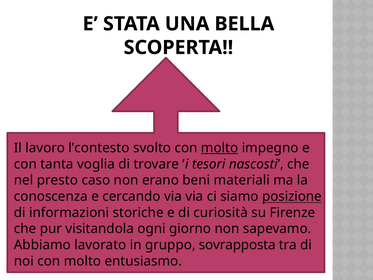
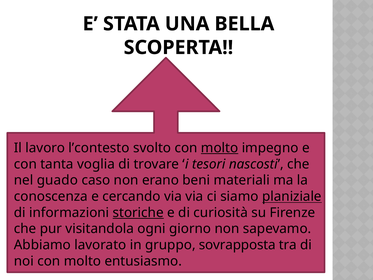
presto: presto -> guado (57, 180)
posizione: posizione -> planiziale (292, 196)
storiche underline: none -> present (138, 212)
